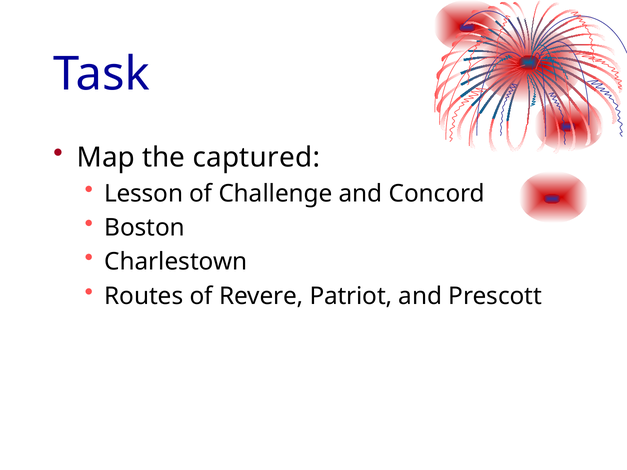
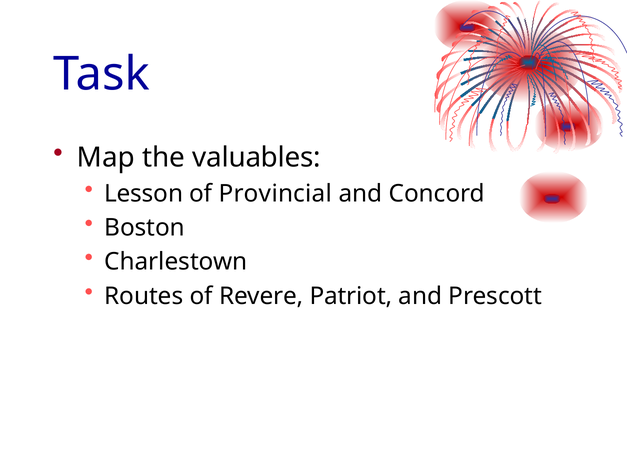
captured: captured -> valuables (257, 158)
Challenge: Challenge -> Provincial (275, 194)
